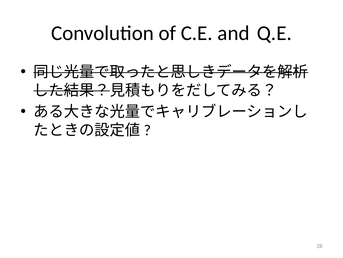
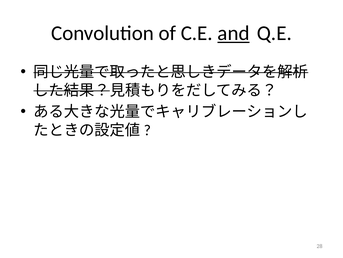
and underline: none -> present (234, 33)
